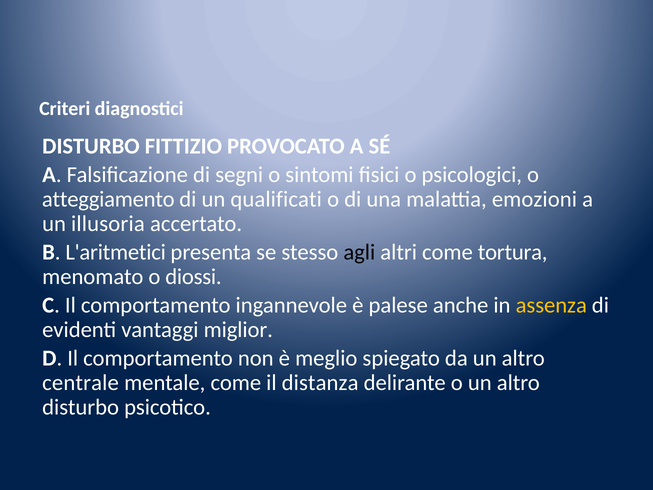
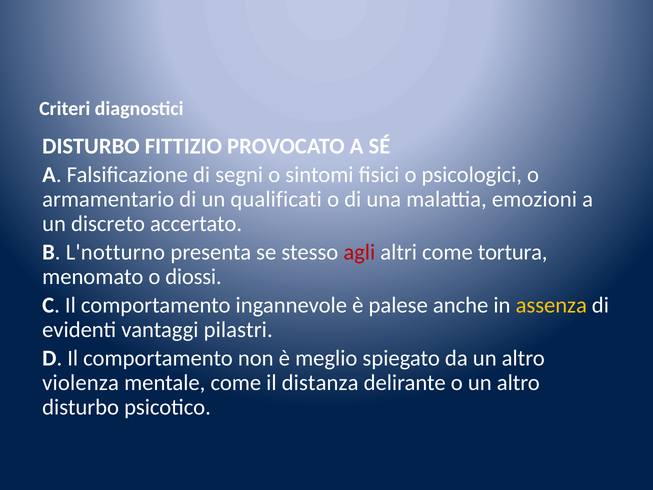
atteggiamento: atteggiamento -> armamentario (108, 199)
illusoria: illusoria -> discreto (108, 223)
L'aritmetici: L'aritmetici -> L'notturno (115, 252)
agli colour: black -> red (359, 252)
miglior: miglior -> pilastri (238, 330)
centrale: centrale -> violenza (81, 383)
